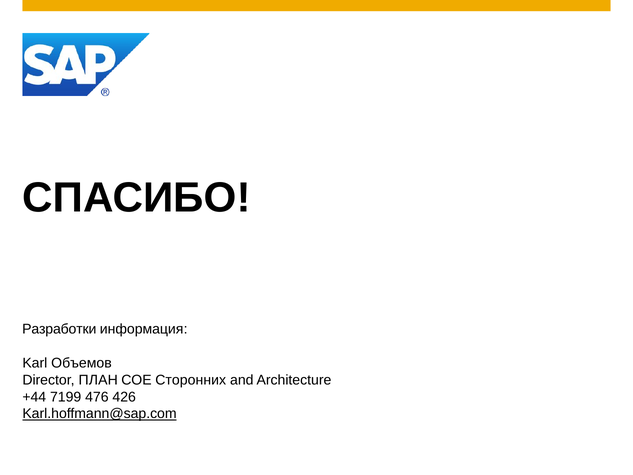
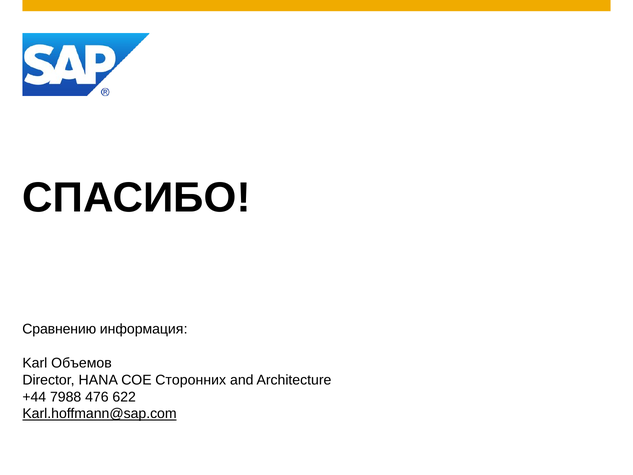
Разработки: Разработки -> Сравнению (59, 329)
ПЛАН: ПЛАН -> HANA (98, 380)
7199: 7199 -> 7988 (66, 397)
426: 426 -> 622 (124, 397)
